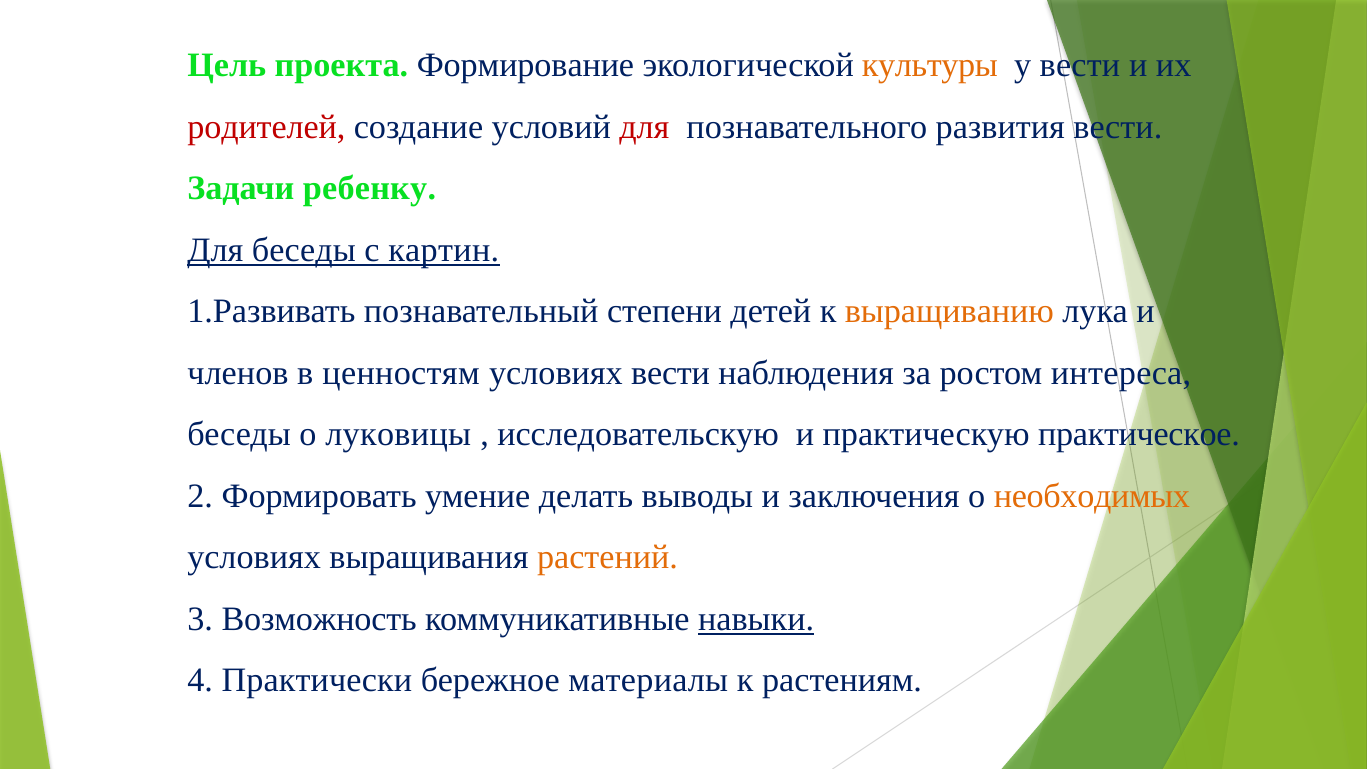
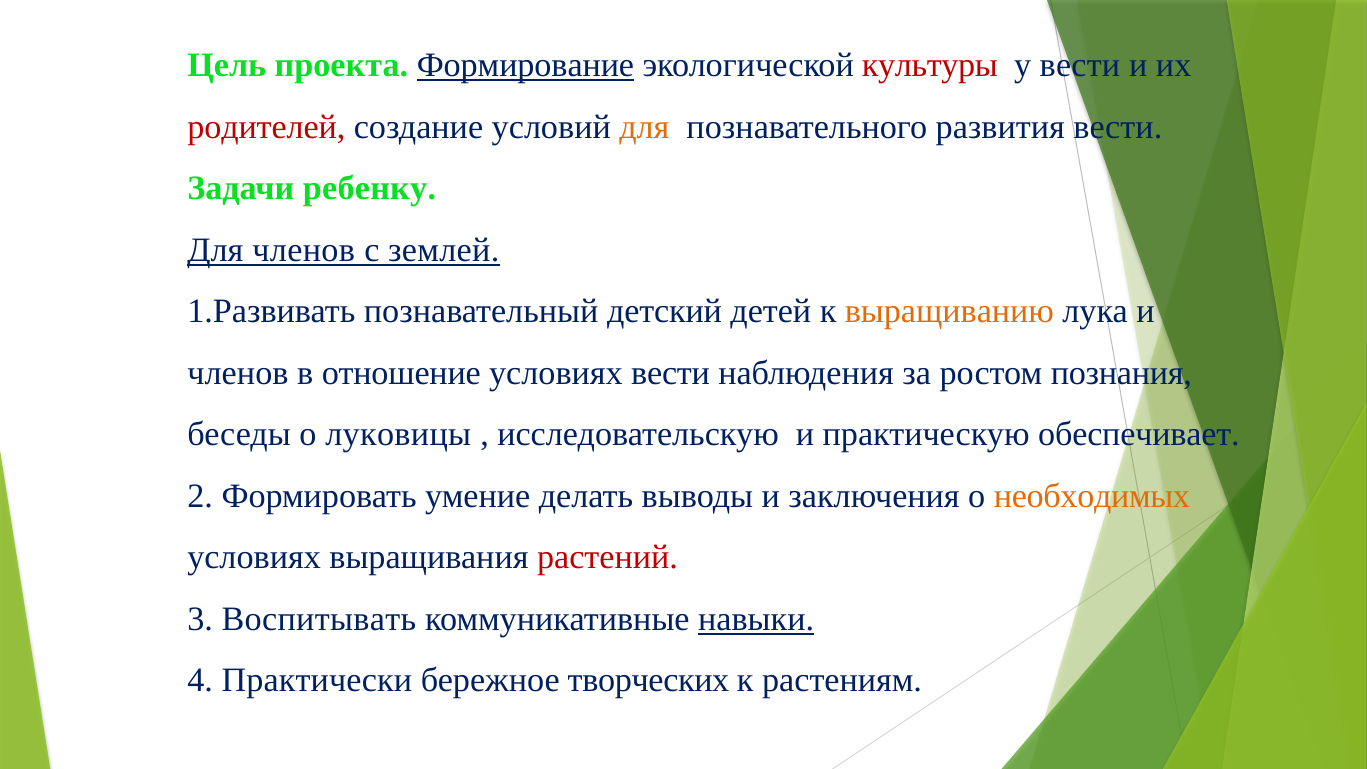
Формирование underline: none -> present (525, 65)
культуры colour: orange -> red (930, 65)
для colour: red -> orange (644, 127)
Для беседы: беседы -> членов (304, 250)
картин: картин -> землей (444, 250)
степени: степени -> детский (665, 311)
ценностям: ценностям -> отношение (401, 373)
интереса: интереса -> познания (1121, 373)
практическое: практическое -> обеспечивает (1139, 434)
растений colour: orange -> red (608, 557)
Возможность: Возможность -> Воспитывать (319, 619)
материалы: материалы -> творческих (649, 681)
